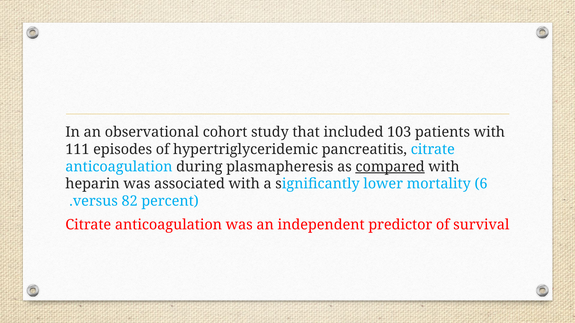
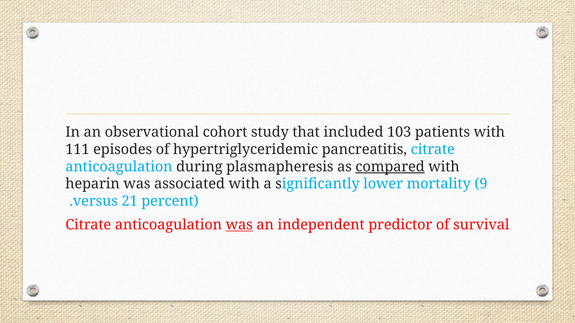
6: 6 -> 9 (481, 184)
82: 82 -> 21 (130, 201)
was underline: none -> present (239, 225)
